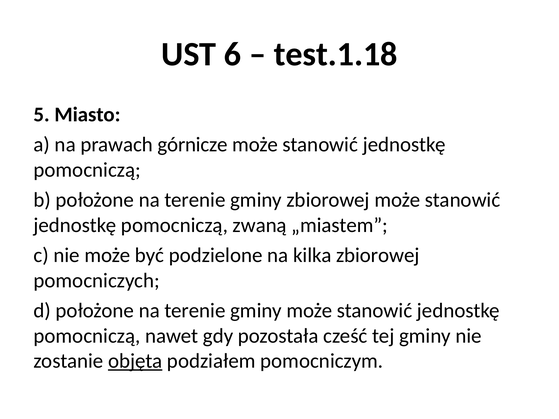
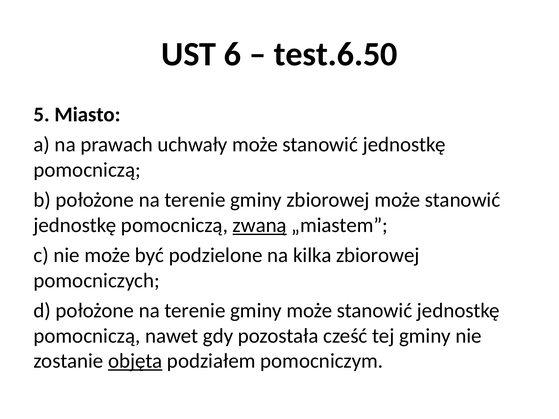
test.1.18: test.1.18 -> test.6.50 (336, 54)
górnicze: górnicze -> uchwały (193, 145)
zwaną underline: none -> present (260, 225)
